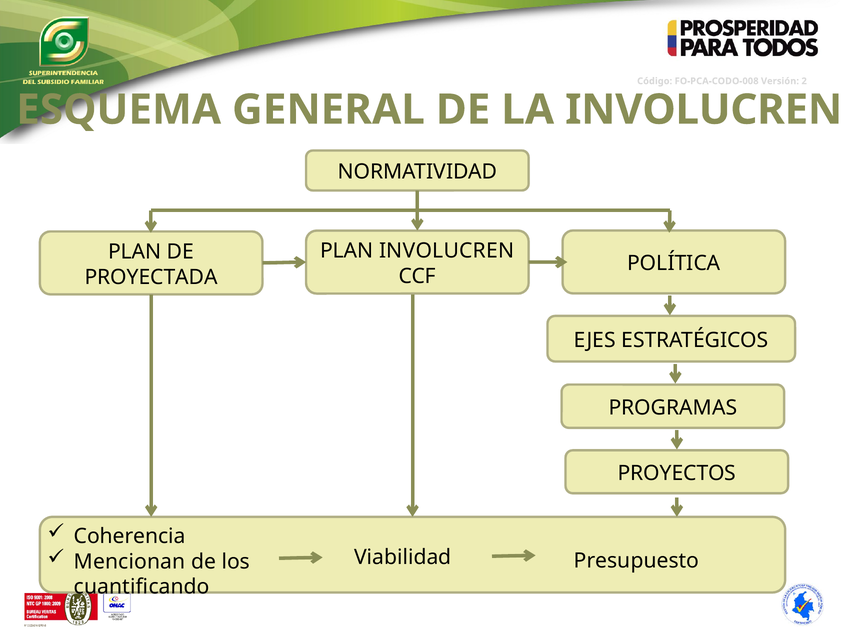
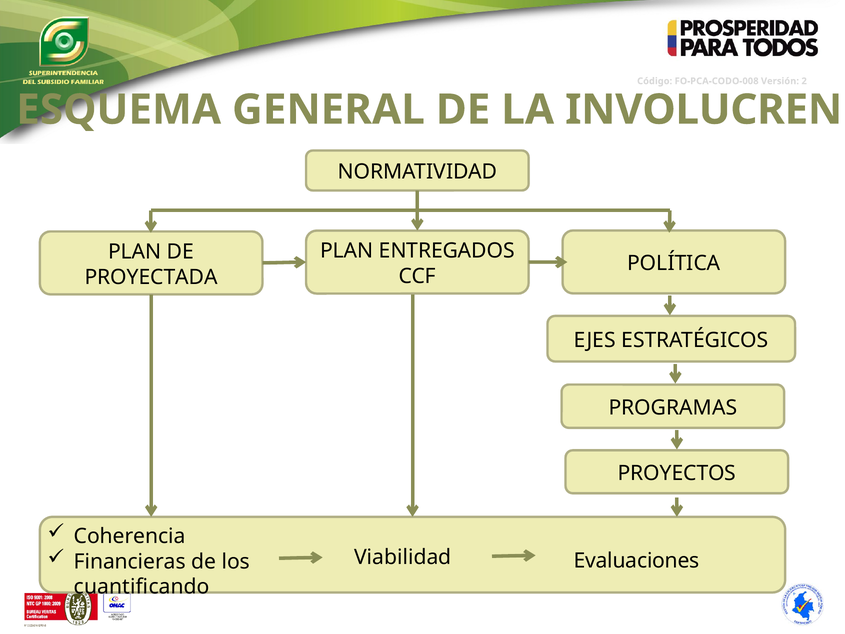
PLAN INVOLUCREN: INVOLUCREN -> ENTREGADOS (447, 251)
Mencionan: Mencionan -> Financieras (130, 561)
Presupuesto: Presupuesto -> Evaluaciones (637, 561)
